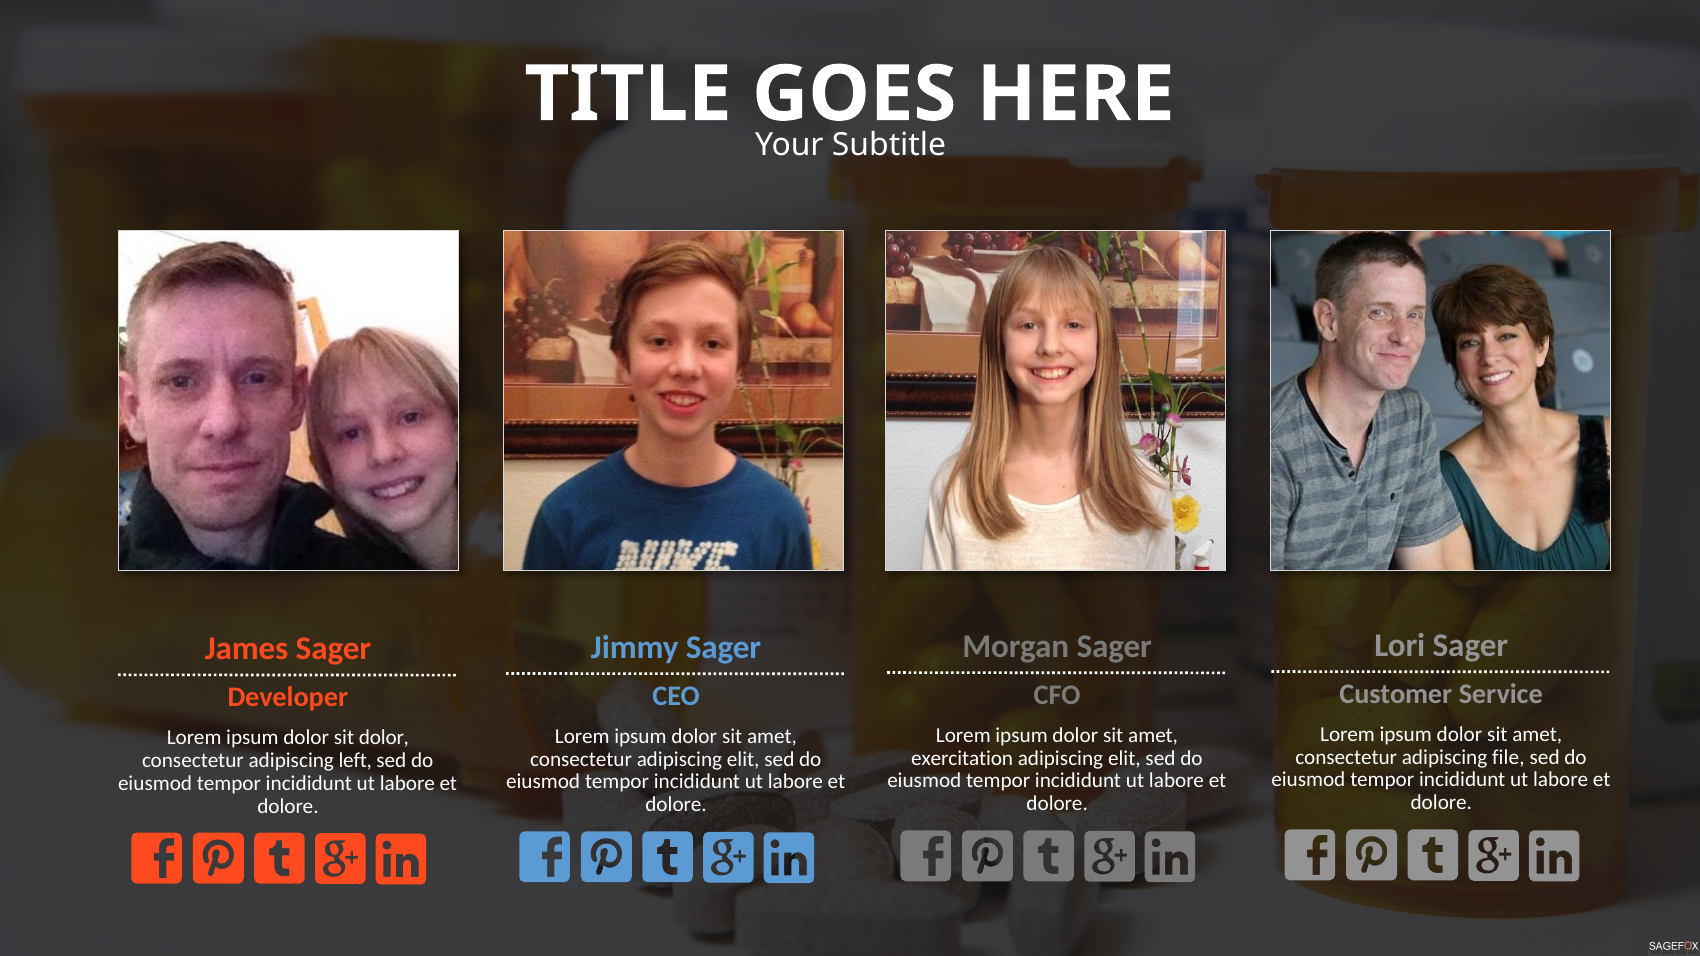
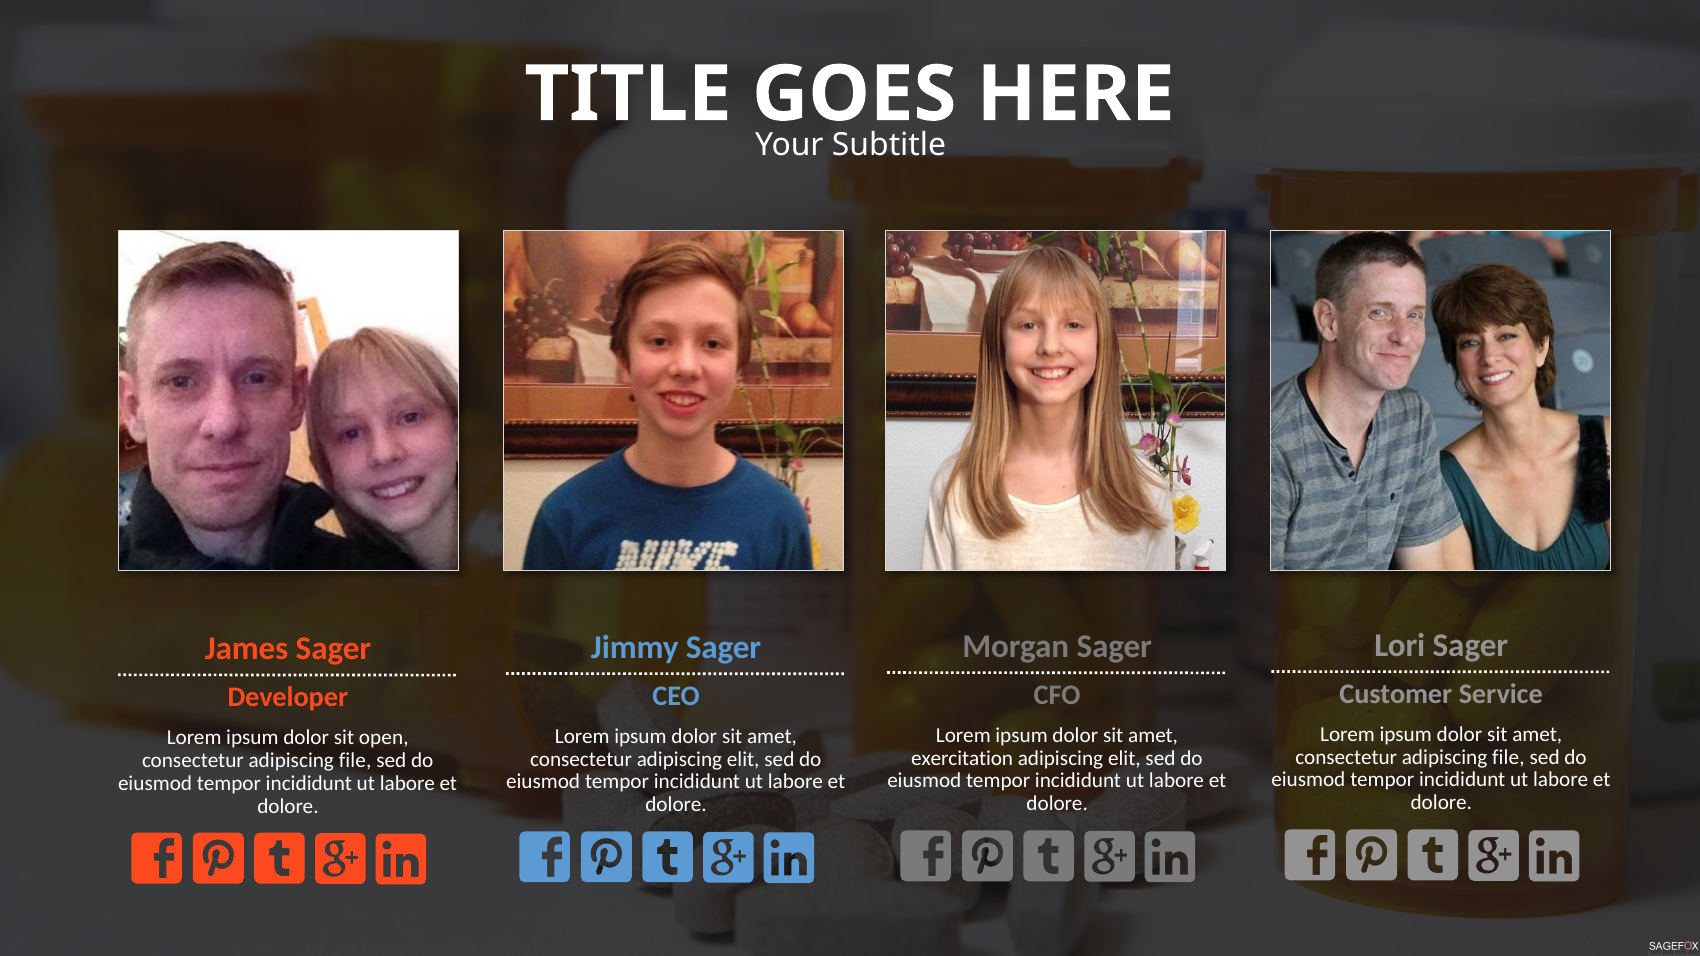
sit dolor: dolor -> open (384, 738)
left: left -> file (355, 760)
